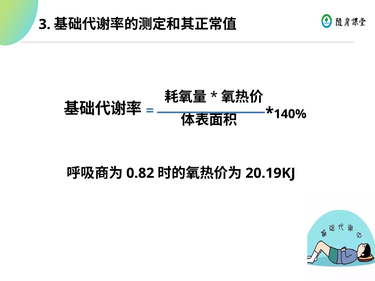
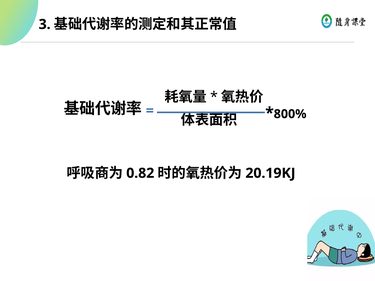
140%: 140% -> 800% (290, 114)
